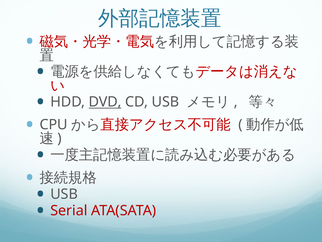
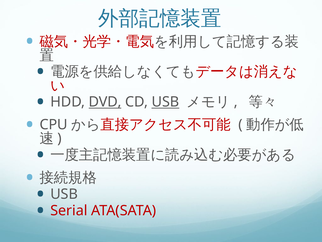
USB underline: none -> present (165, 102)
